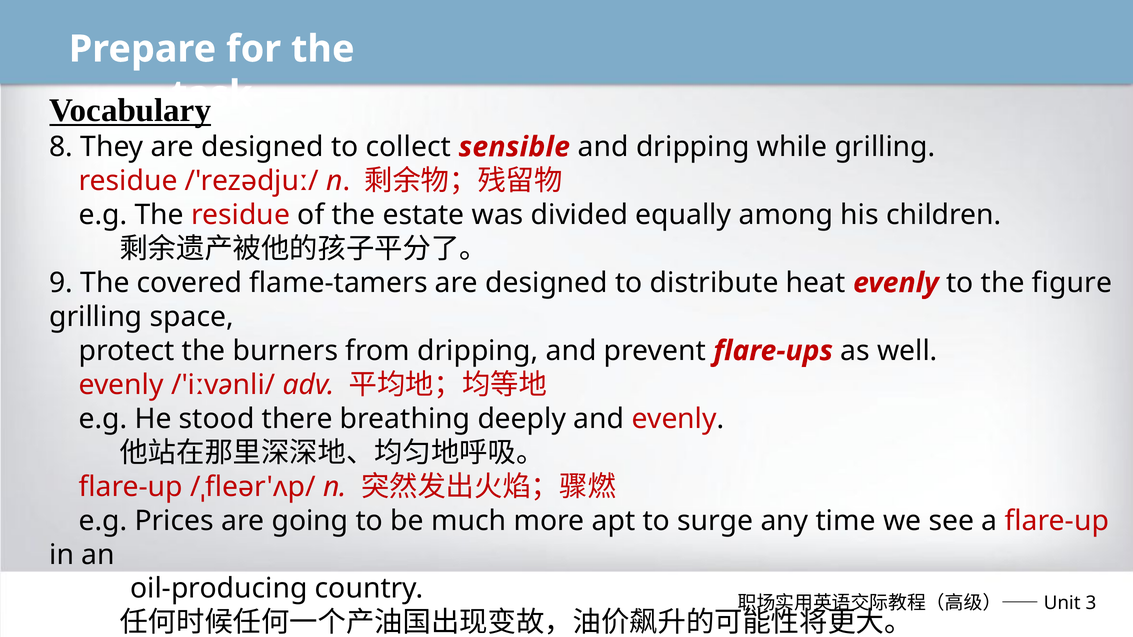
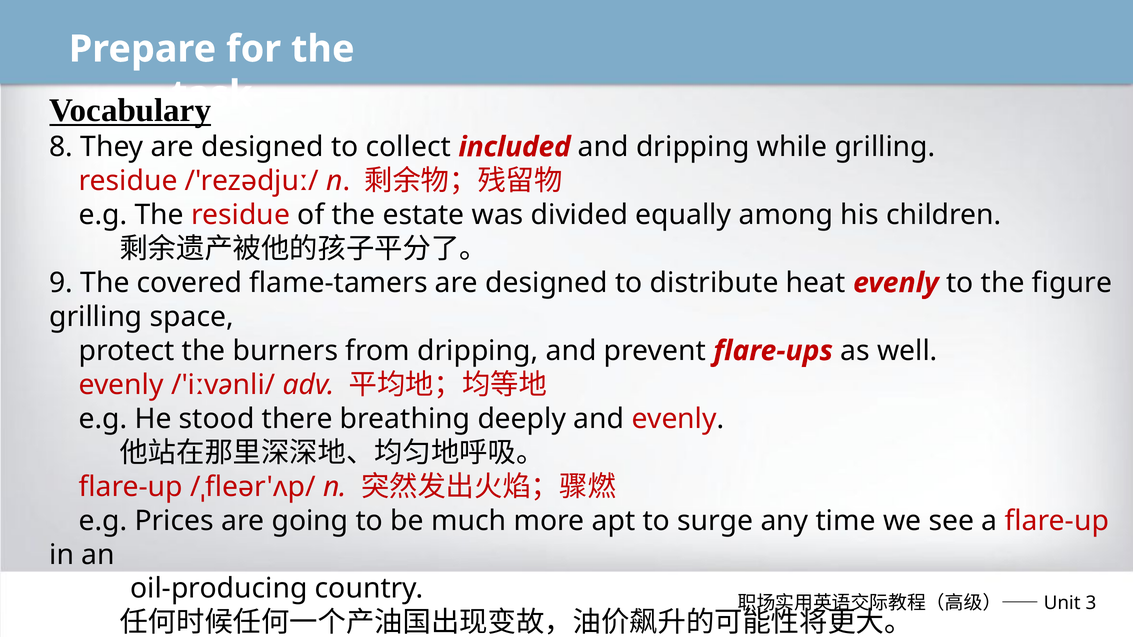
sensible: sensible -> included (515, 147)
